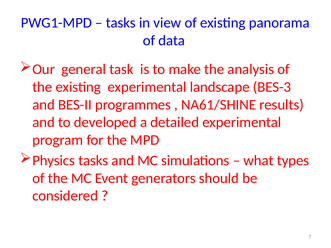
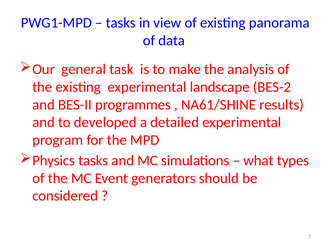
BES-3: BES-3 -> BES-2 (272, 87)
